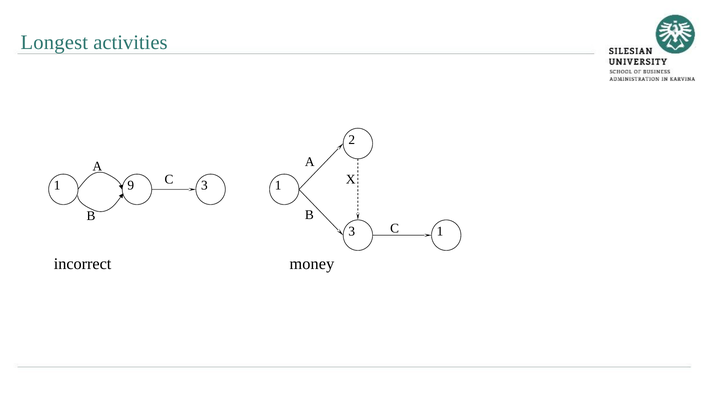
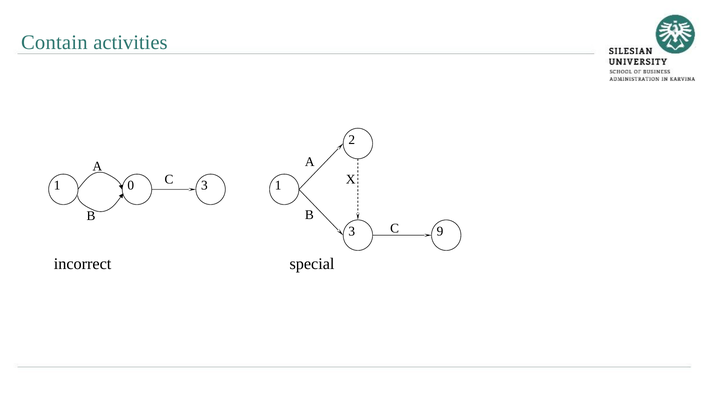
Longest: Longest -> Contain (54, 43)
9: 9 -> 0 (131, 186)
3 1: 1 -> 9 (440, 232)
money: money -> special (312, 264)
